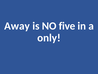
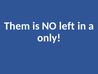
Away: Away -> Them (17, 26)
five: five -> left (67, 26)
